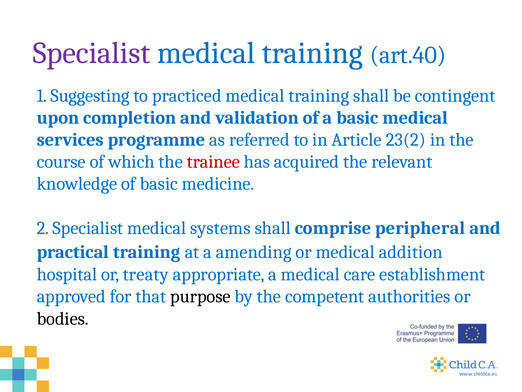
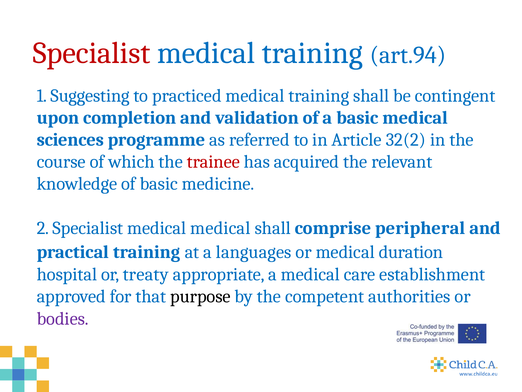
Specialist colour: purple -> red (92, 53)
art.40: art.40 -> art.94 (408, 55)
services: services -> sciences (70, 140)
23(2: 23(2 -> 32(2 (406, 140)
medical systems: systems -> medical (220, 228)
amending: amending -> languages (254, 252)
addition: addition -> duration (411, 252)
bodies colour: black -> purple (63, 318)
